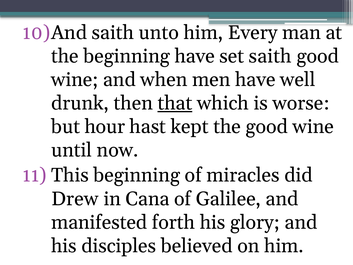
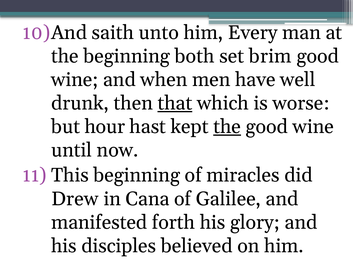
beginning have: have -> both (195, 56)
set saith: saith -> brim (270, 56)
the underline: none -> present (227, 127)
